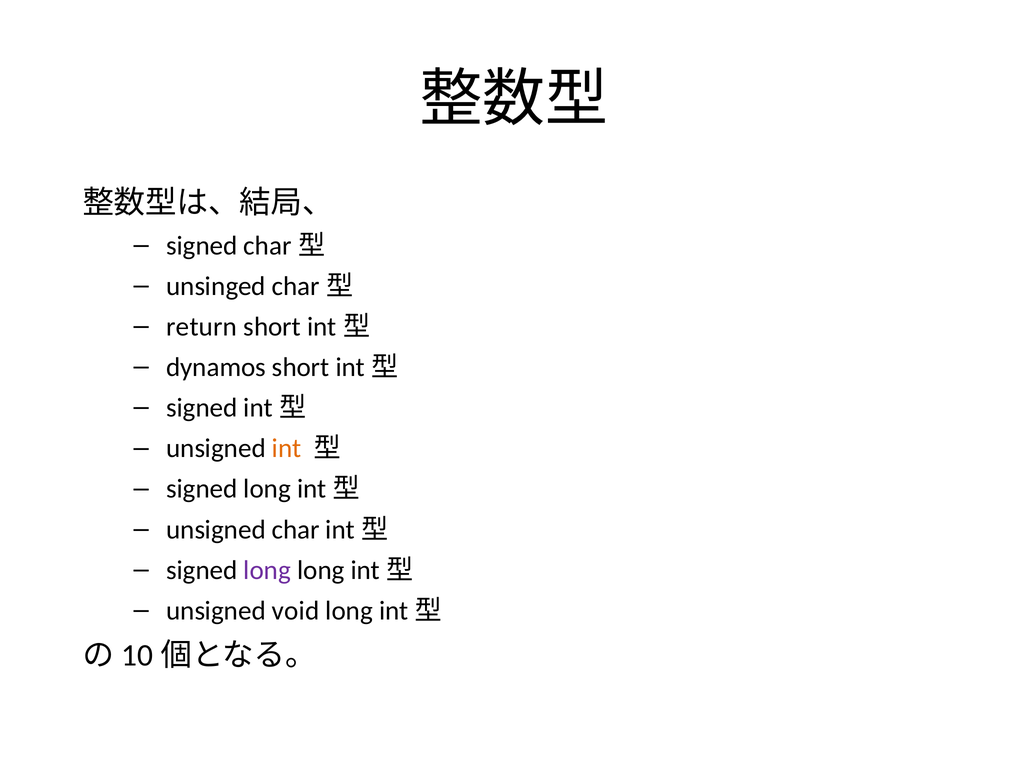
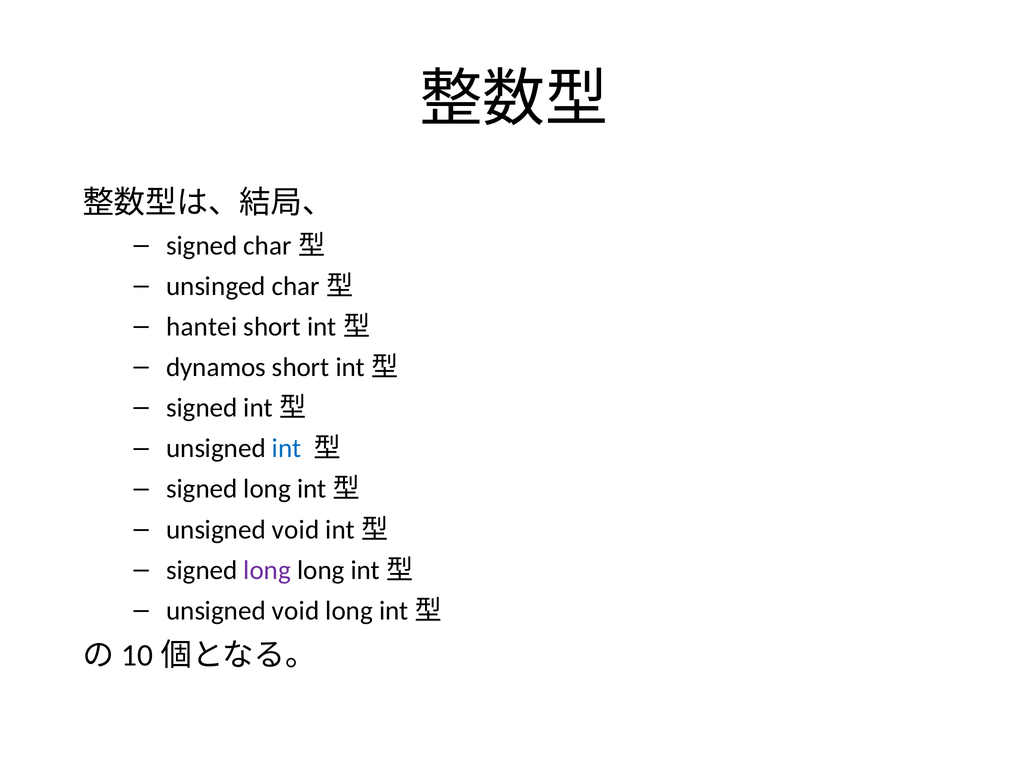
return: return -> hantei (202, 327)
int colour: orange -> blue (287, 448)
char: char -> void (296, 530)
